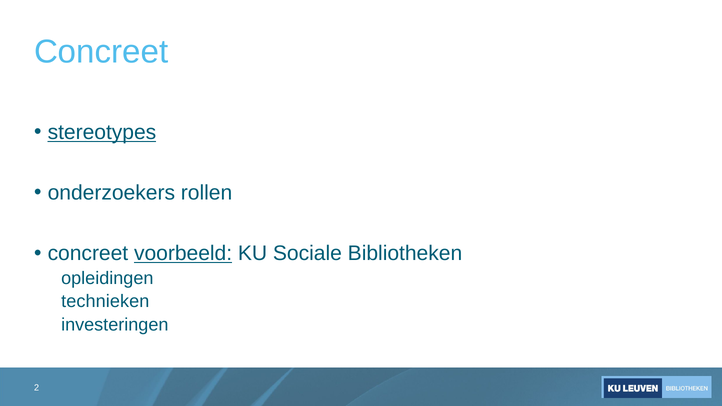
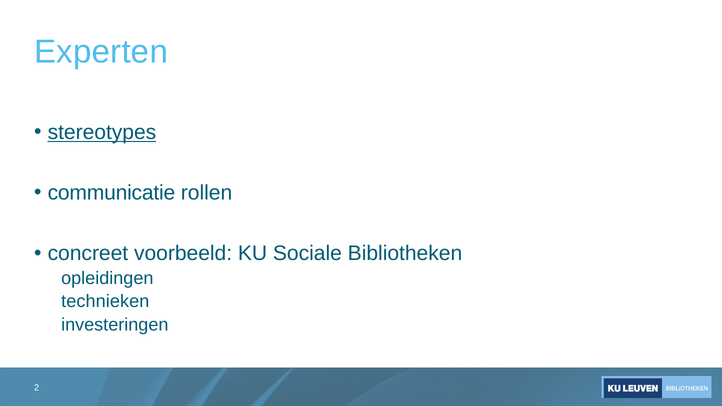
Concreet: Concreet -> Experten (101, 52)
onderzoekers: onderzoekers -> communicatie (111, 193)
voorbeeld underline: present -> none (183, 253)
